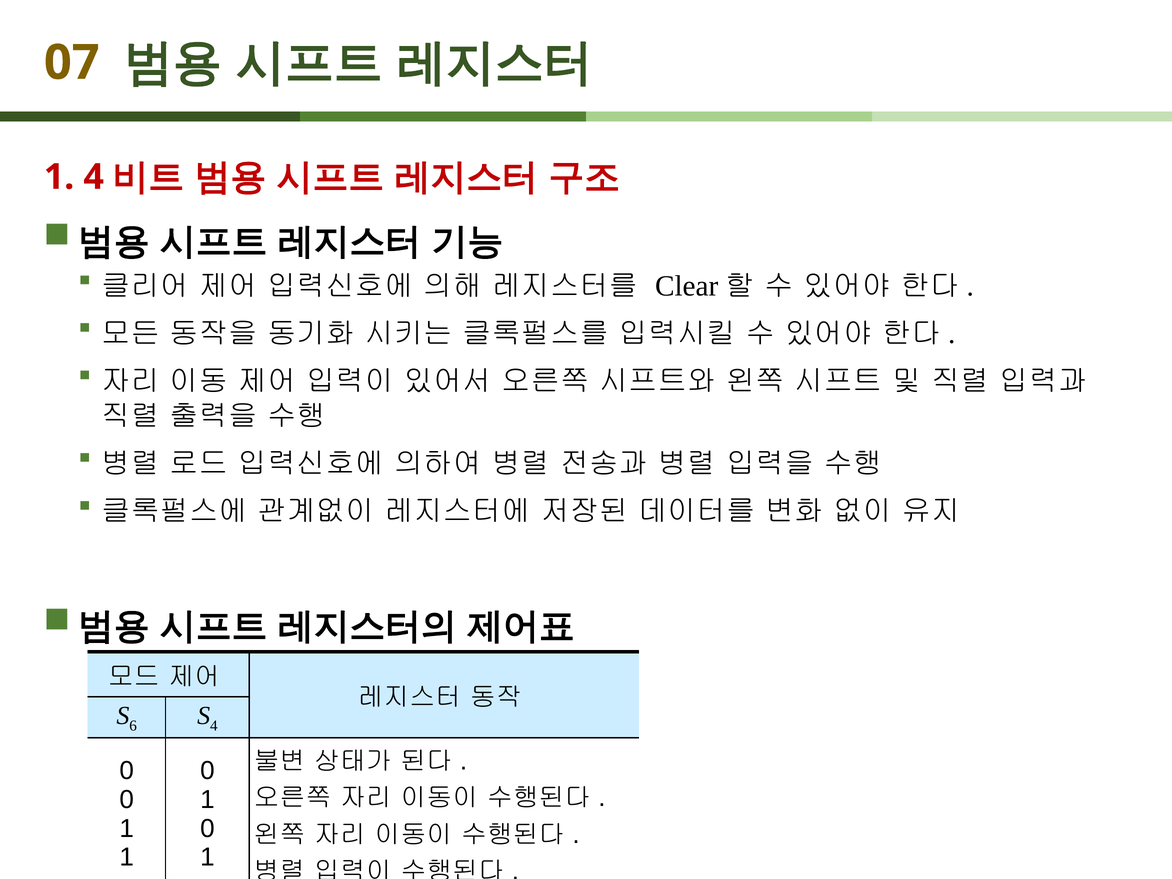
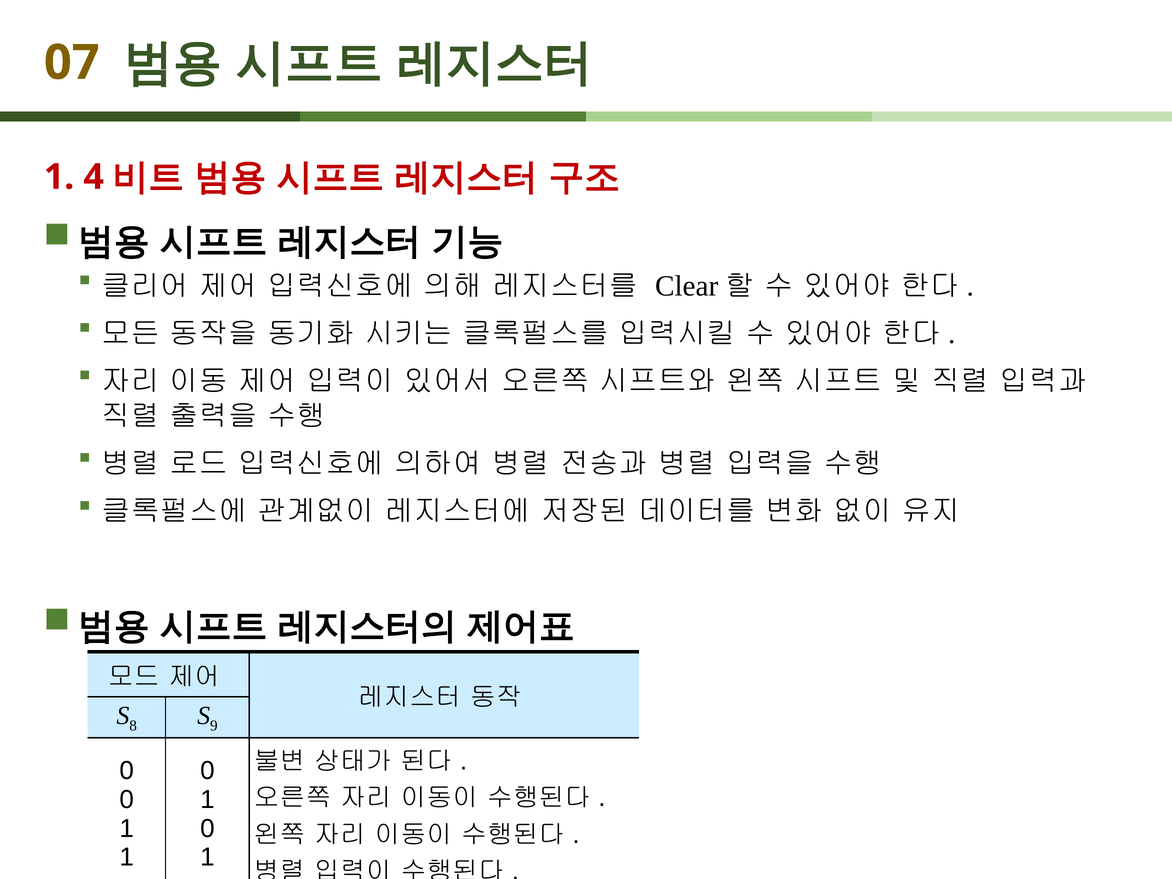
6: 6 -> 8 (133, 726)
4: 4 -> 9 (214, 726)
